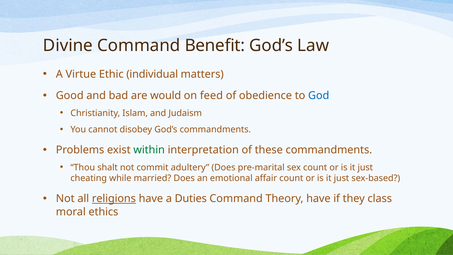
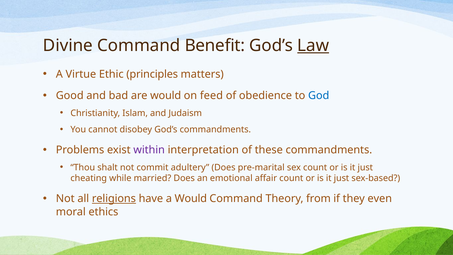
Law underline: none -> present (313, 46)
individual: individual -> principles (152, 74)
within colour: green -> purple (149, 150)
a Duties: Duties -> Would (191, 199)
Theory have: have -> from (318, 199)
class: class -> even (380, 199)
